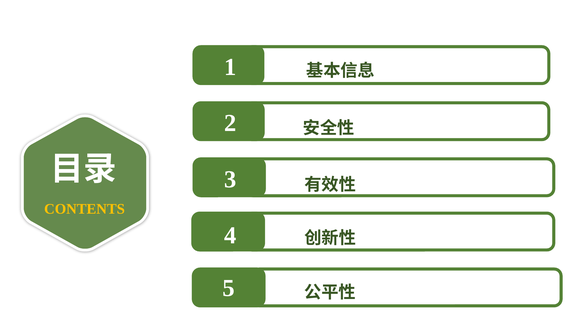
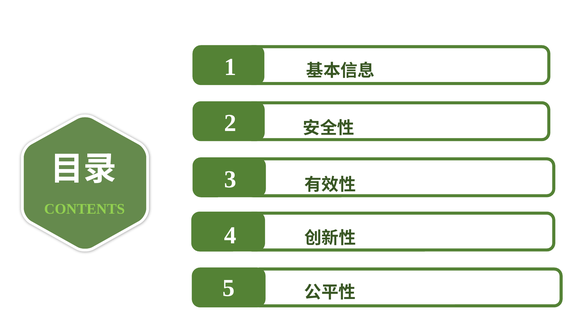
CONTENTS colour: yellow -> light green (85, 209)
